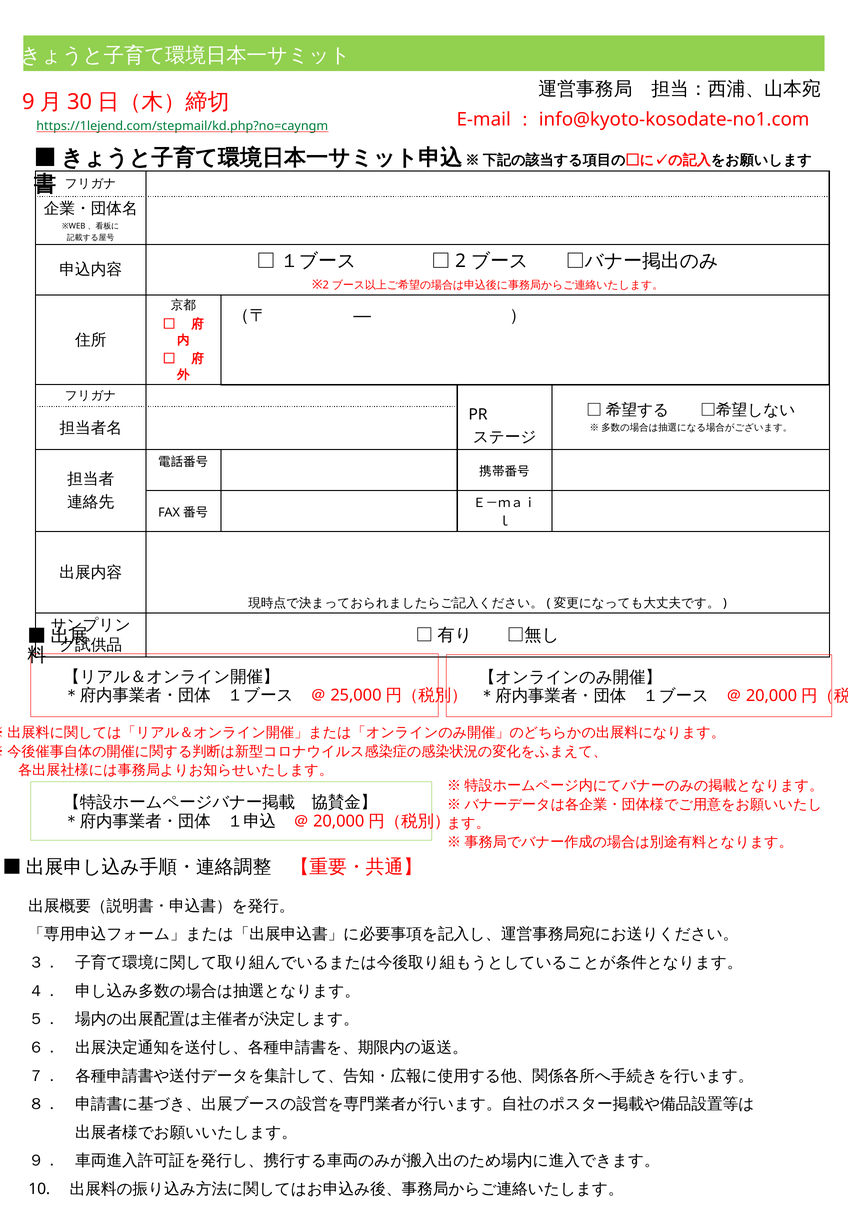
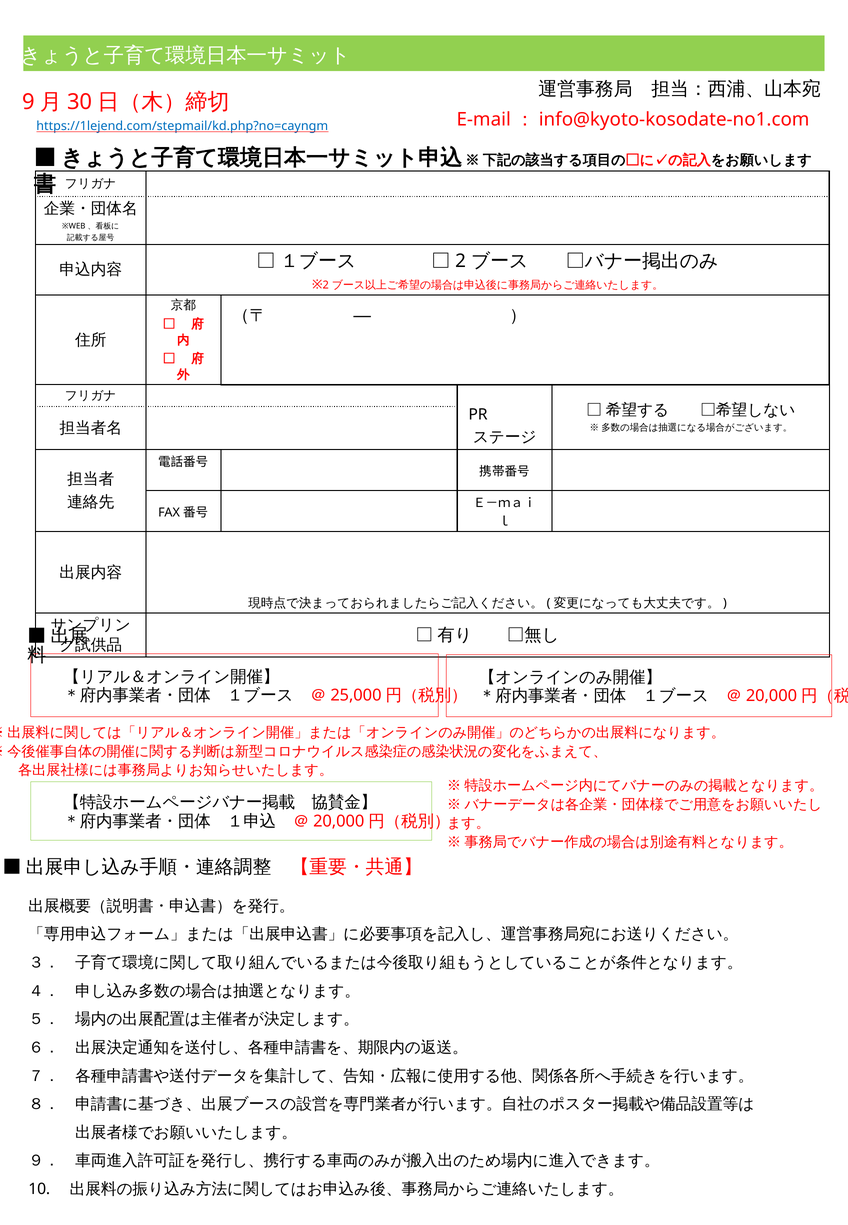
https://1lejend.com/stepmail/kd.php?no=cayngm colour: green -> blue (182, 126)
